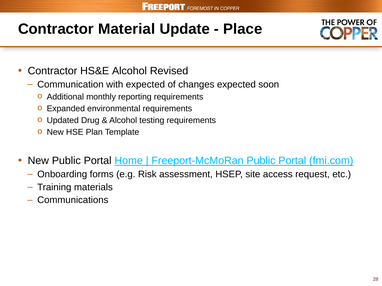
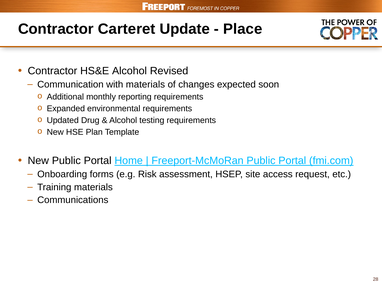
Material: Material -> Carteret (127, 29)
with expected: expected -> materials (145, 85)
